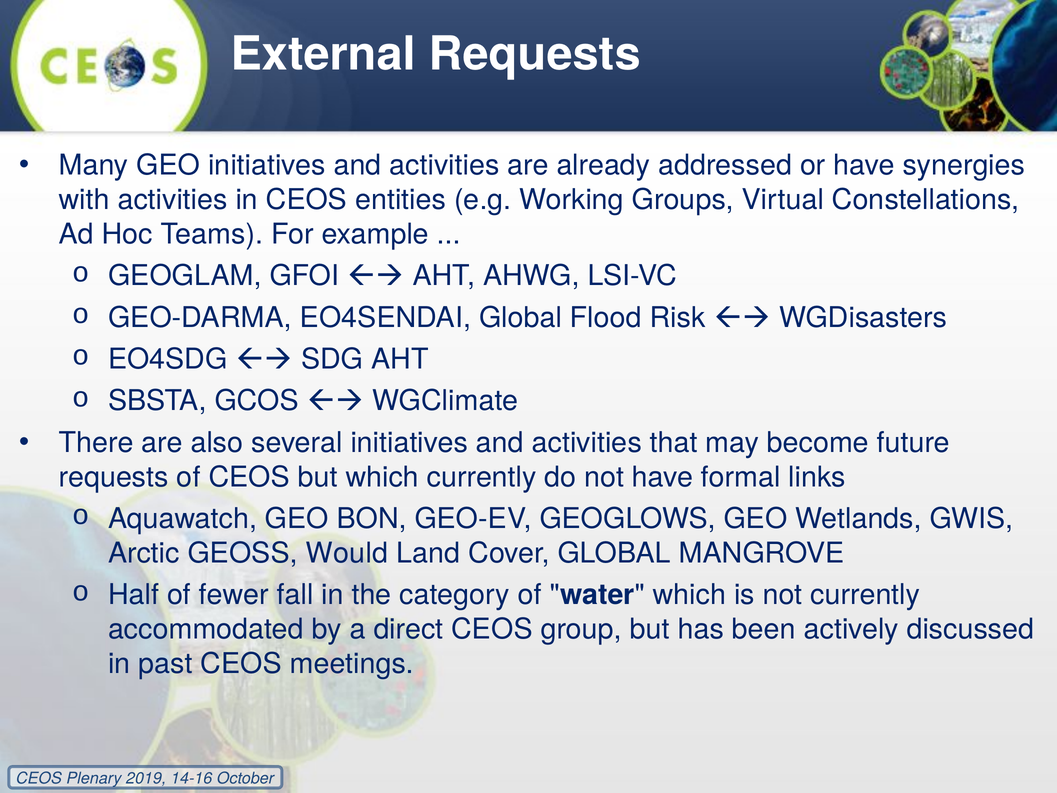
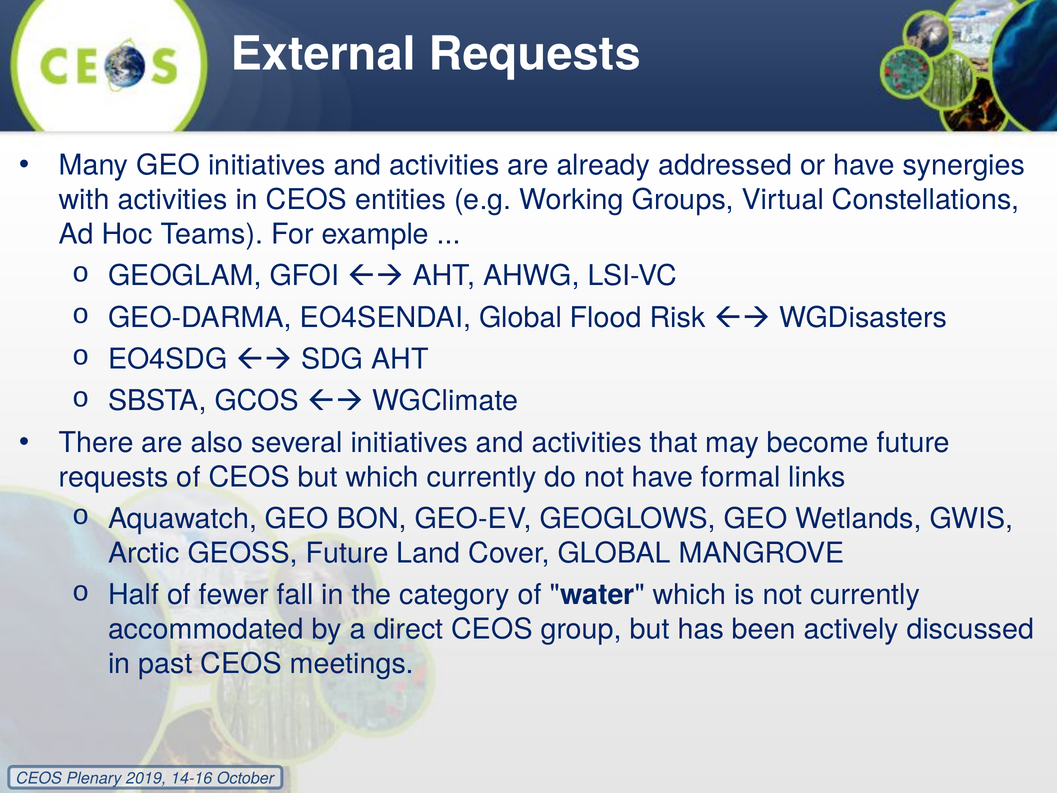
GEOSS Would: Would -> Future (347, 553)
